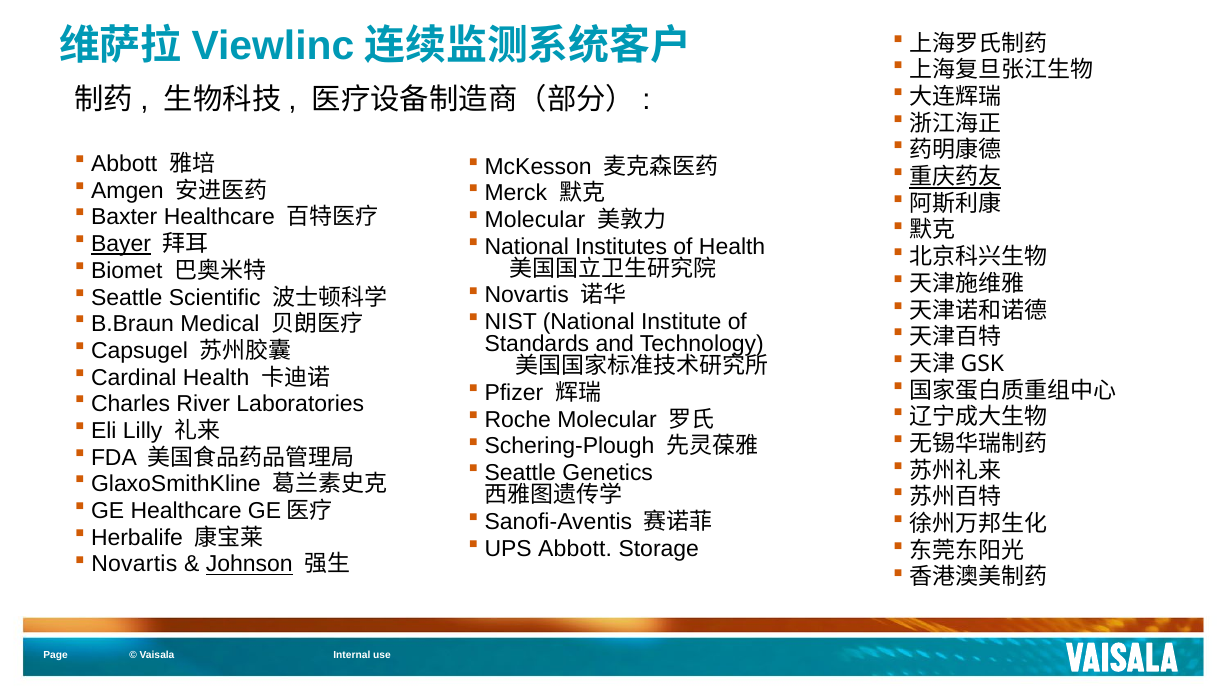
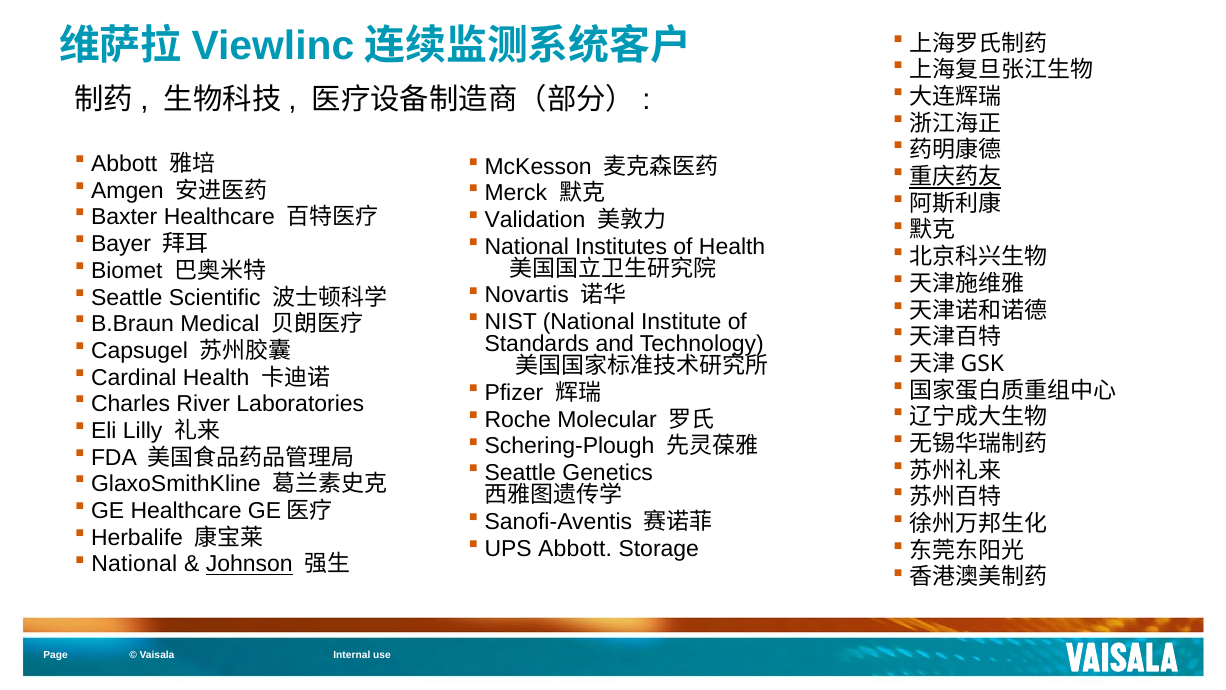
Molecular: Molecular -> Validation (535, 220)
Bayer underline: present -> none (121, 244)
Novartis: Novartis -> National (134, 564)
